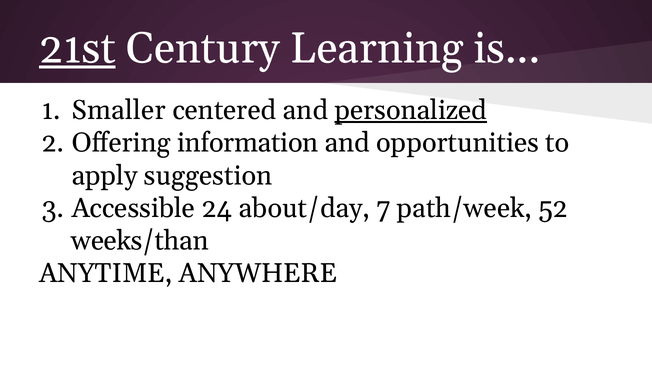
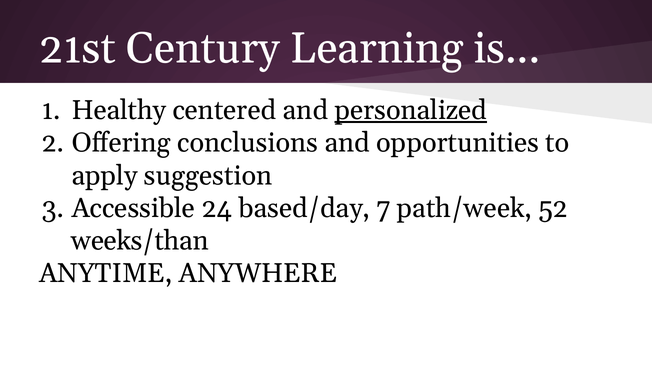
21st underline: present -> none (77, 48)
Smaller: Smaller -> Healthy (119, 110)
information: information -> conclusions (248, 143)
about/day: about/day -> based/day (304, 208)
